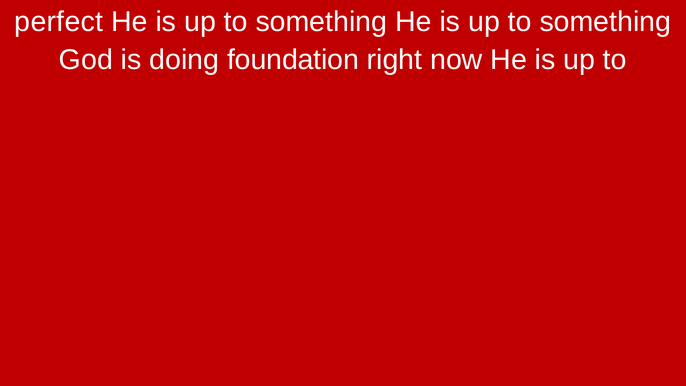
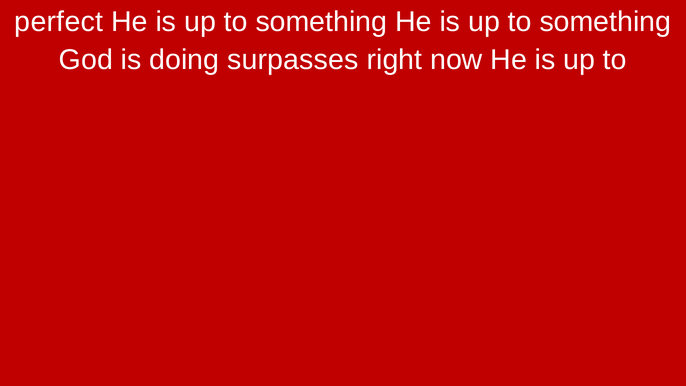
foundation: foundation -> surpasses (293, 60)
